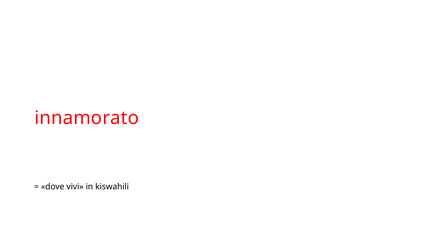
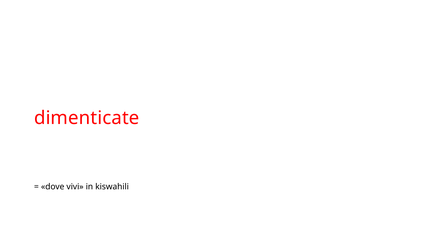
innamorato: innamorato -> dimenticate (87, 118)
